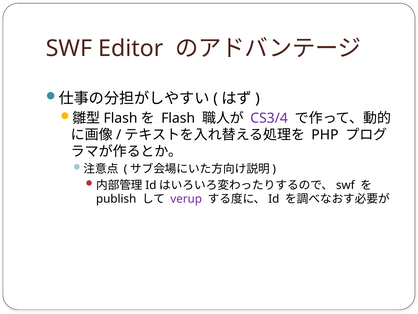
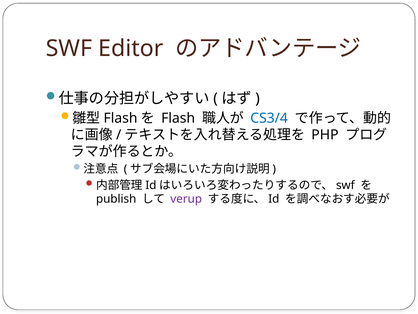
CS3/4 colour: purple -> blue (269, 118)
